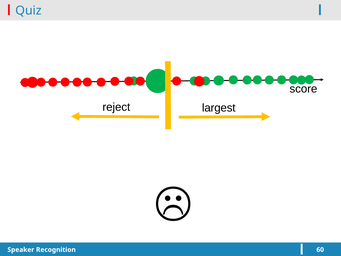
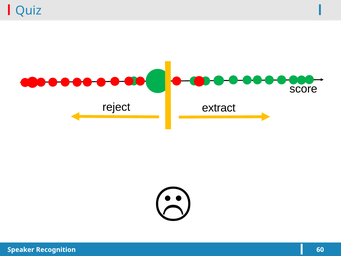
largest: largest -> extract (219, 108)
